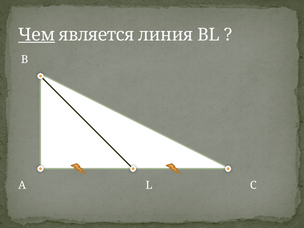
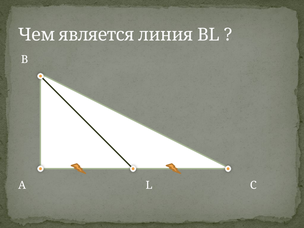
Чем underline: present -> none (37, 35)
